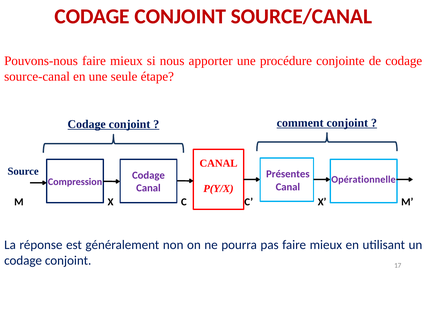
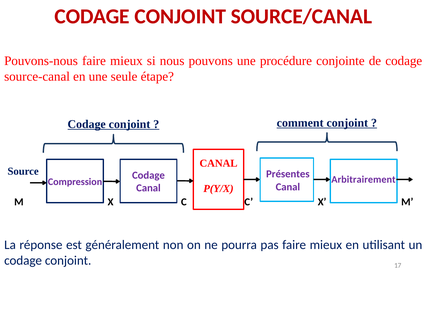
apporter: apporter -> pouvons (211, 61)
Opérationnelle: Opérationnelle -> Arbitrairement (363, 180)
